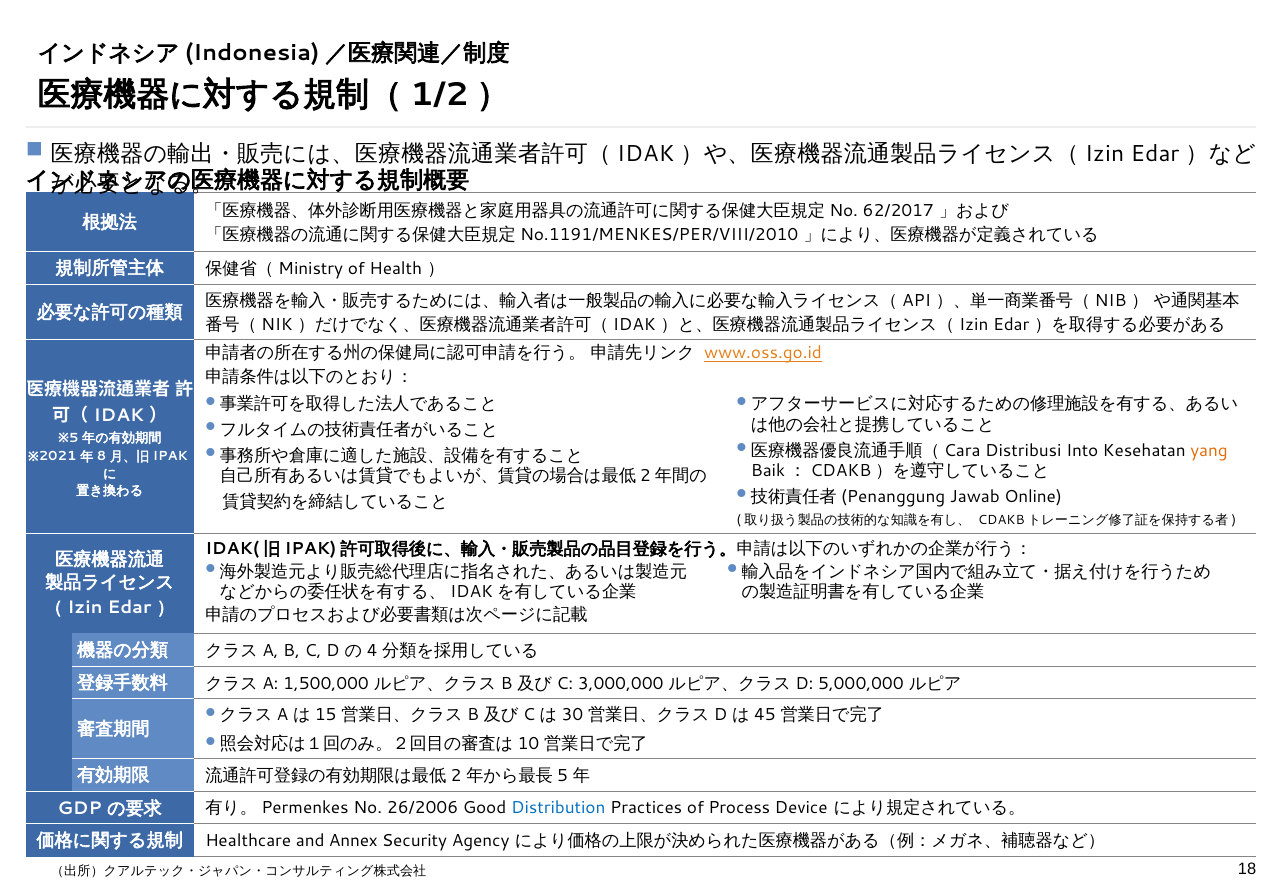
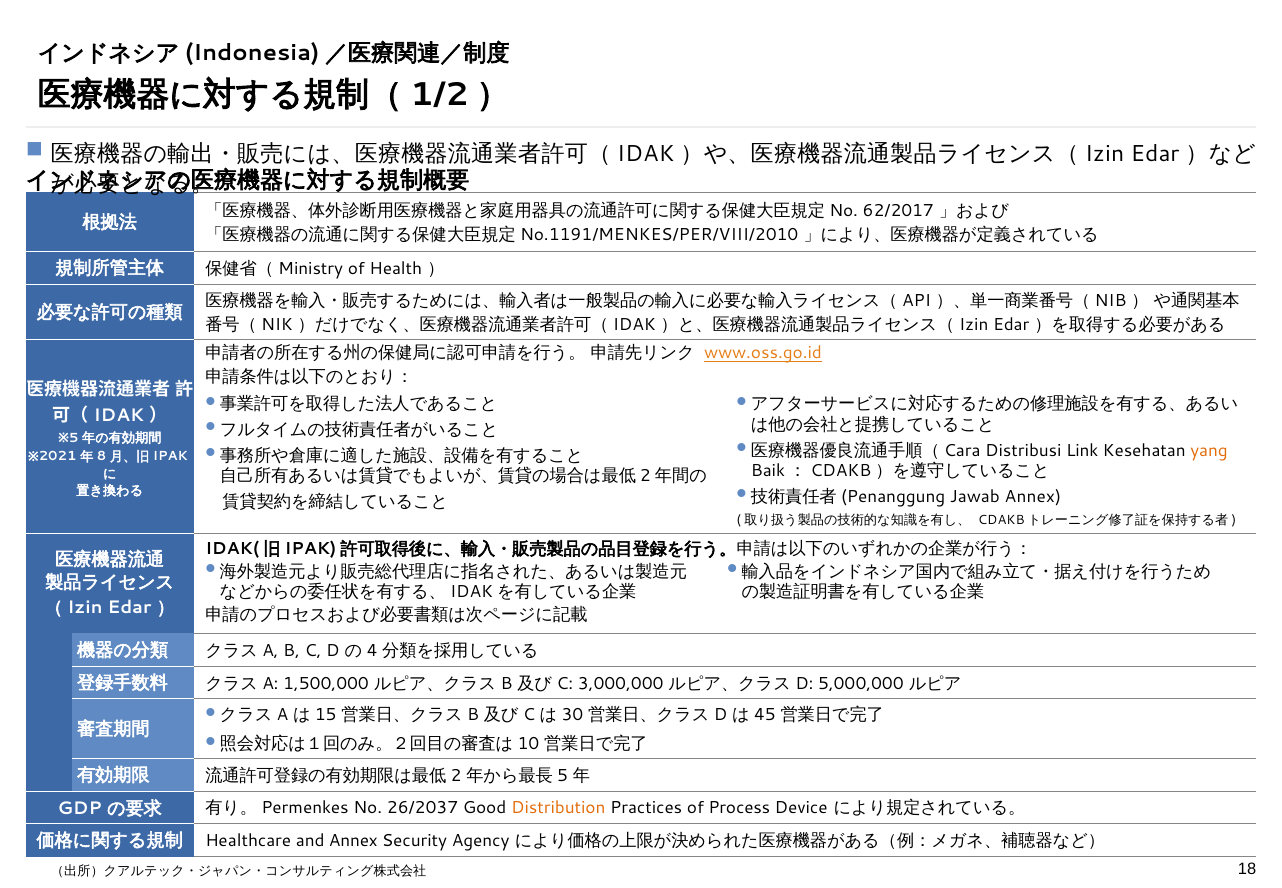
Into: Into -> Link (1082, 450)
Jawab Online: Online -> Annex (1033, 497)
26/2006: 26/2006 -> 26/2037 (423, 808)
Distribution colour: blue -> orange (558, 808)
